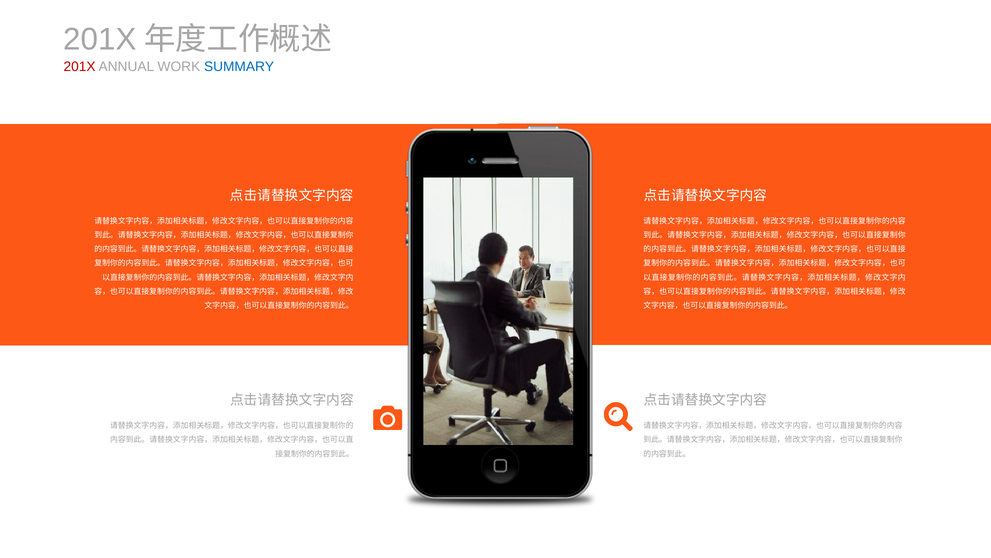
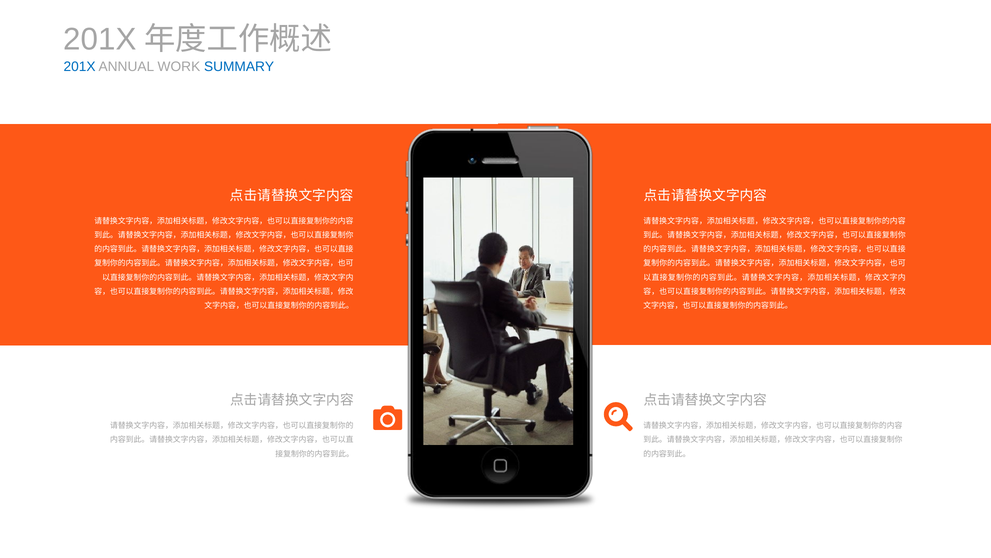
201X colour: red -> blue (80, 67)
